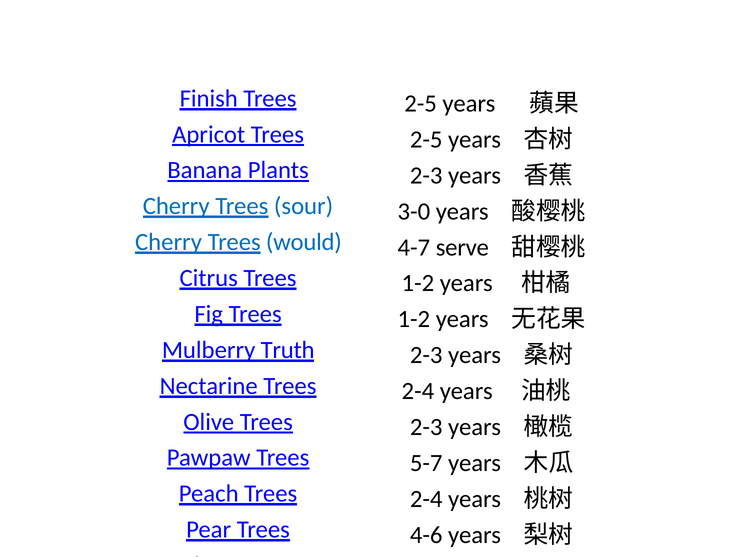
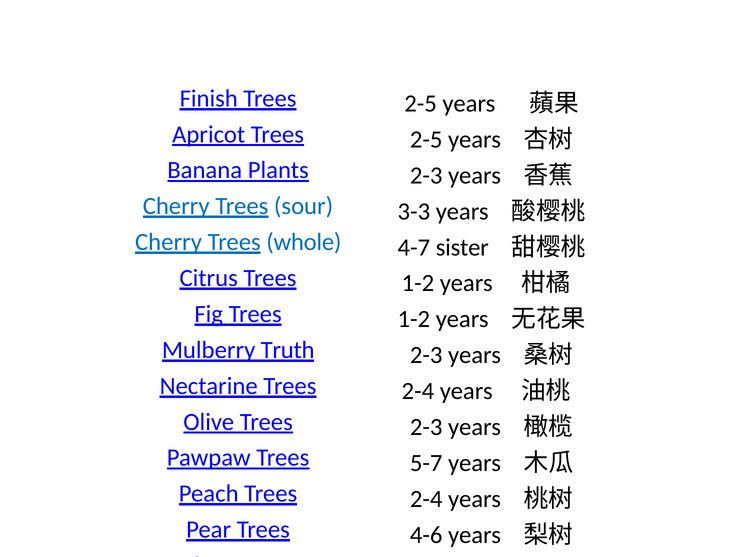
3-0: 3-0 -> 3-3 (414, 211)
would: would -> whole (304, 242)
serve: serve -> sister (462, 247)
